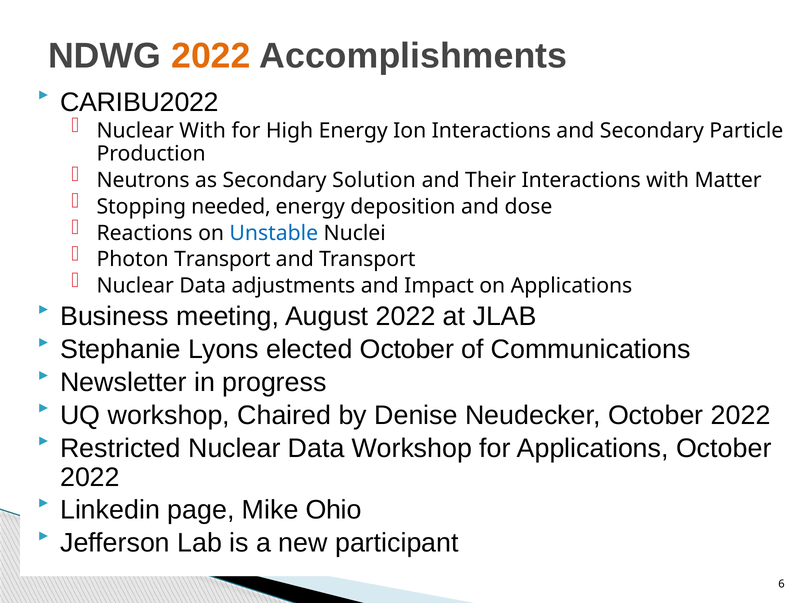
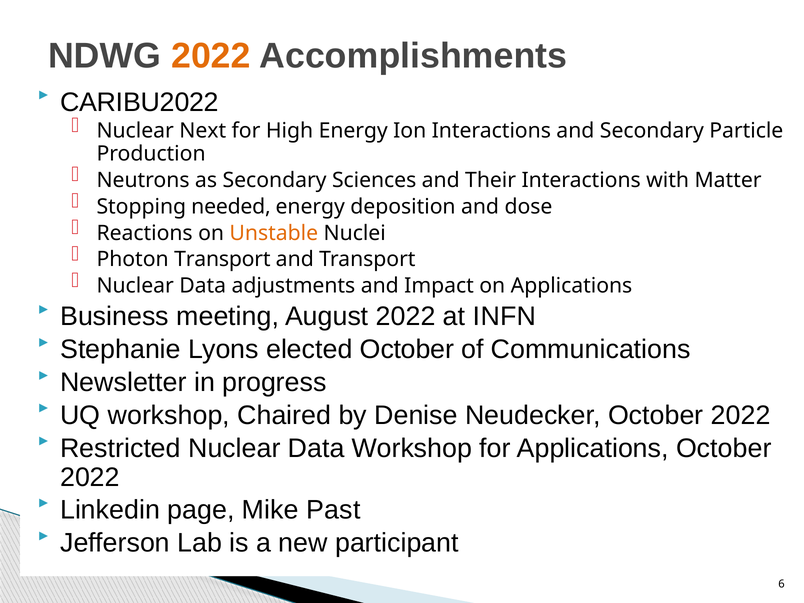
Nuclear With: With -> Next (203, 131)
Solution: Solution -> Sciences (374, 180)
Unstable colour: blue -> orange (274, 233)
JLAB: JLAB -> INFN (505, 317)
Ohio: Ohio -> Past (333, 510)
